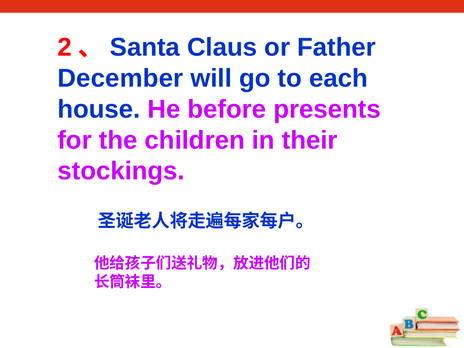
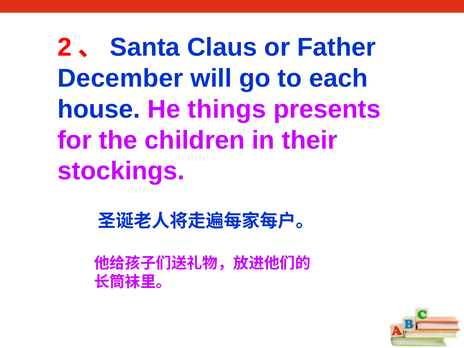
before: before -> things (227, 109)
